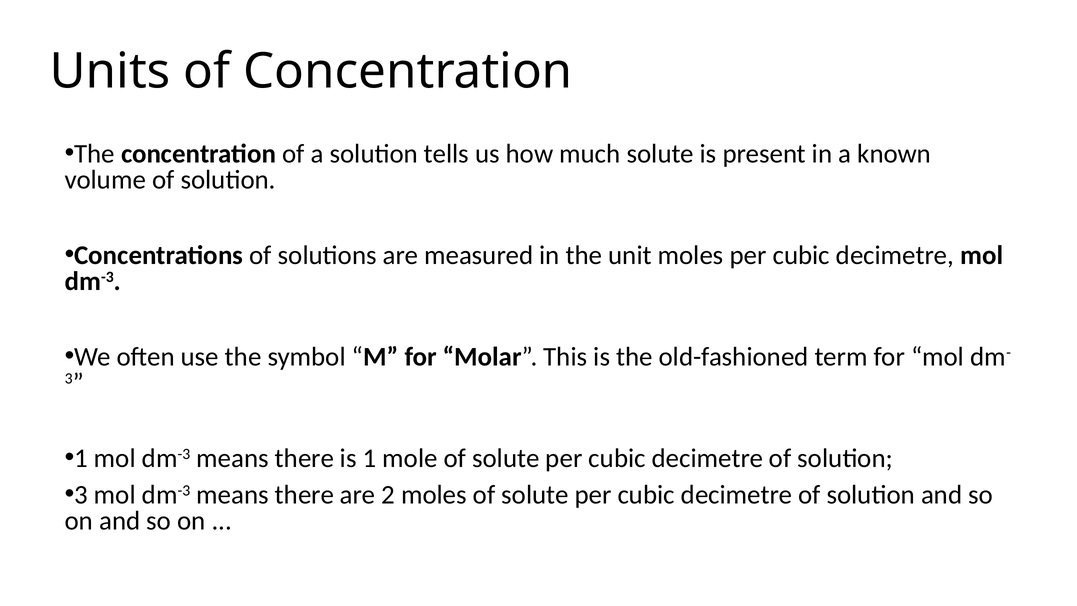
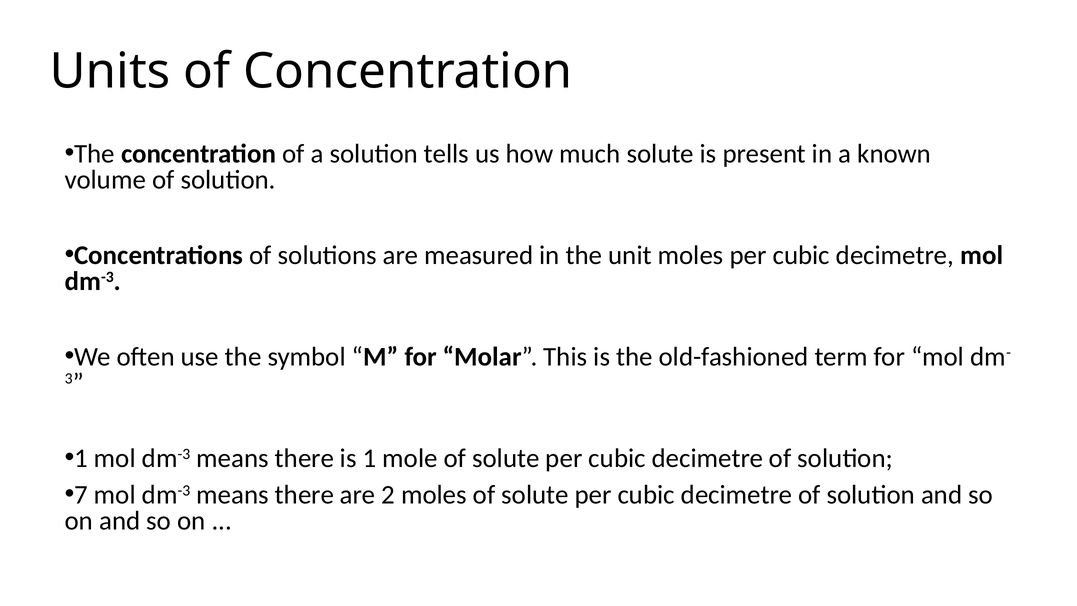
3: 3 -> 7 (81, 495)
